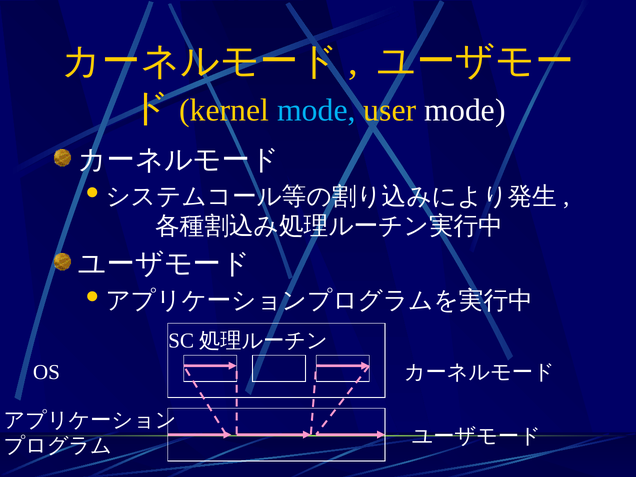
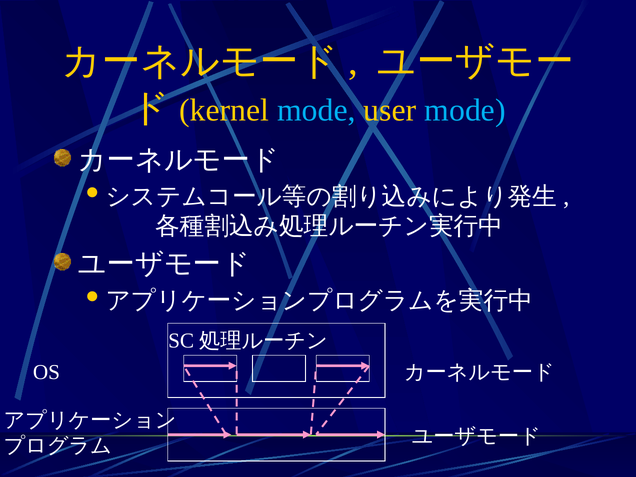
mode colour: white -> light blue (465, 110)
